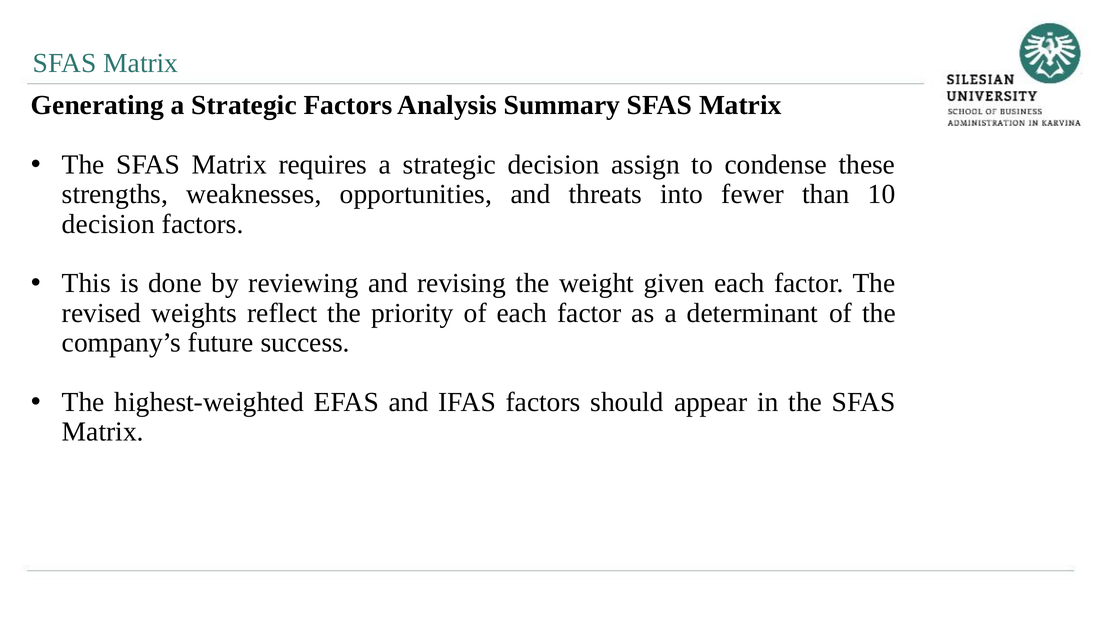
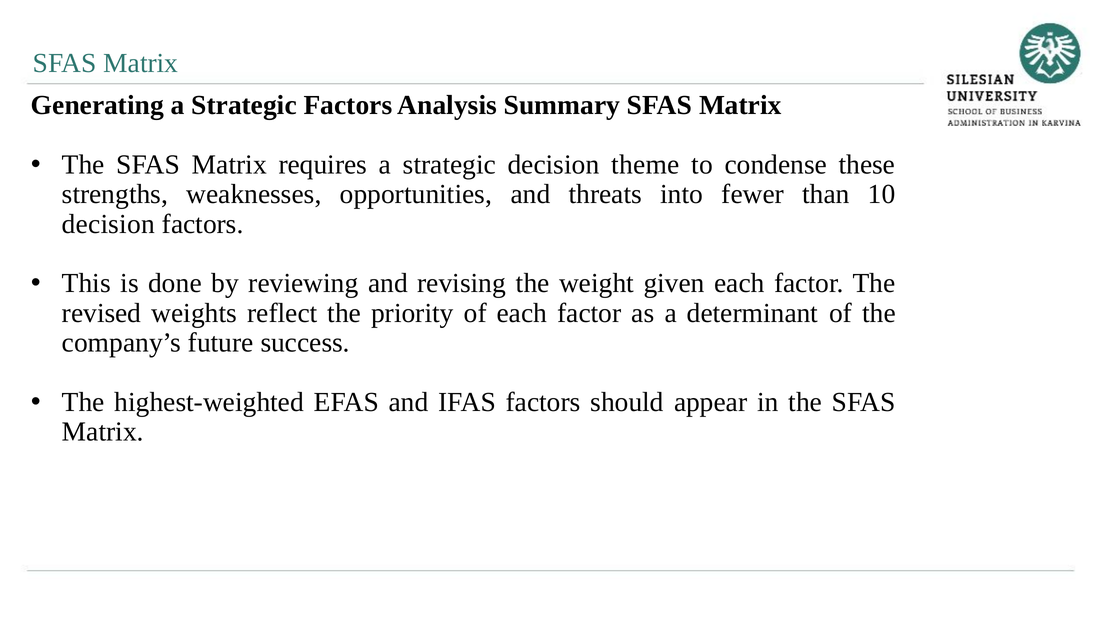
assign: assign -> theme (645, 165)
